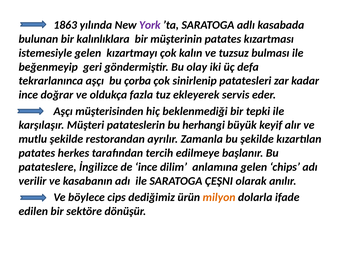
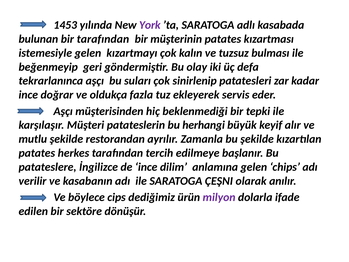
1863: 1863 -> 1453 (65, 25)
bir kalınlıklara: kalınlıklara -> tarafından (103, 39)
çorba: çorba -> suları (138, 81)
milyon colour: orange -> purple (219, 197)
